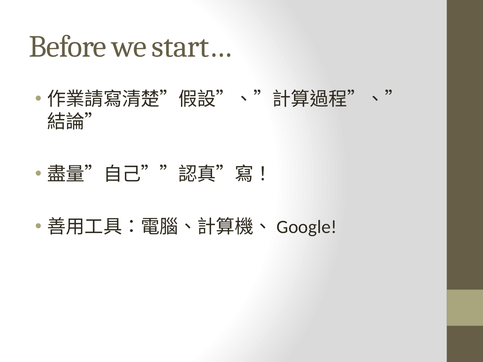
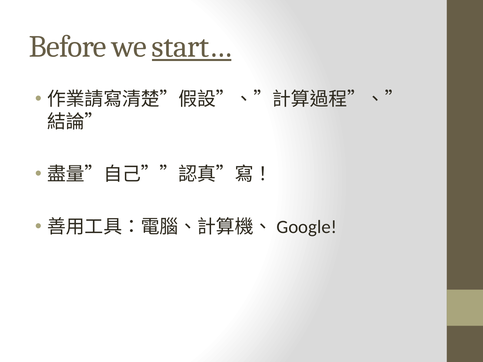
start… underline: none -> present (192, 47)
